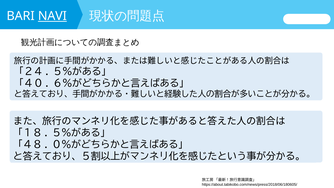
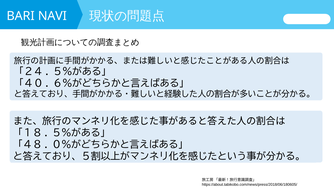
NAVI underline: present -> none (52, 16)
